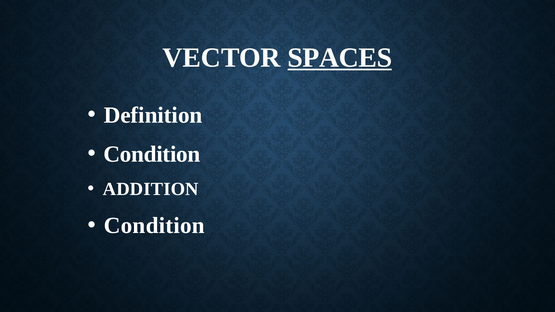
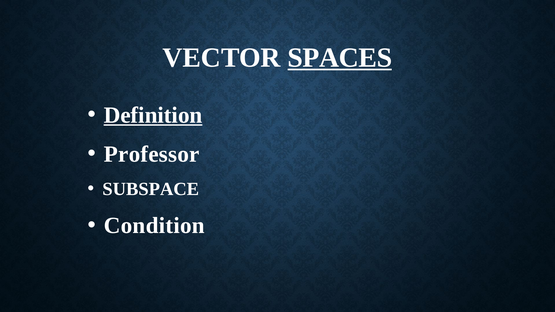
Definition underline: none -> present (153, 115)
Condition: Condition -> Professor (152, 154)
ADDITION: ADDITION -> SUBSPACE (151, 189)
